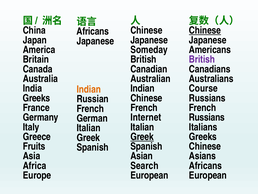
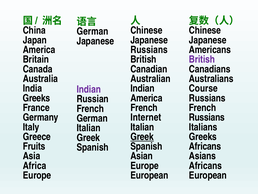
Chinese underline: present -> none (205, 30)
Africans: Africans -> German (93, 31)
Someday: Someday -> Russians (149, 50)
Indian colour: orange -> purple (89, 89)
Chinese: Chinese -> America (146, 98)
Chinese: Chinese -> Africans (205, 146)
Search: Search -> Europe (145, 165)
